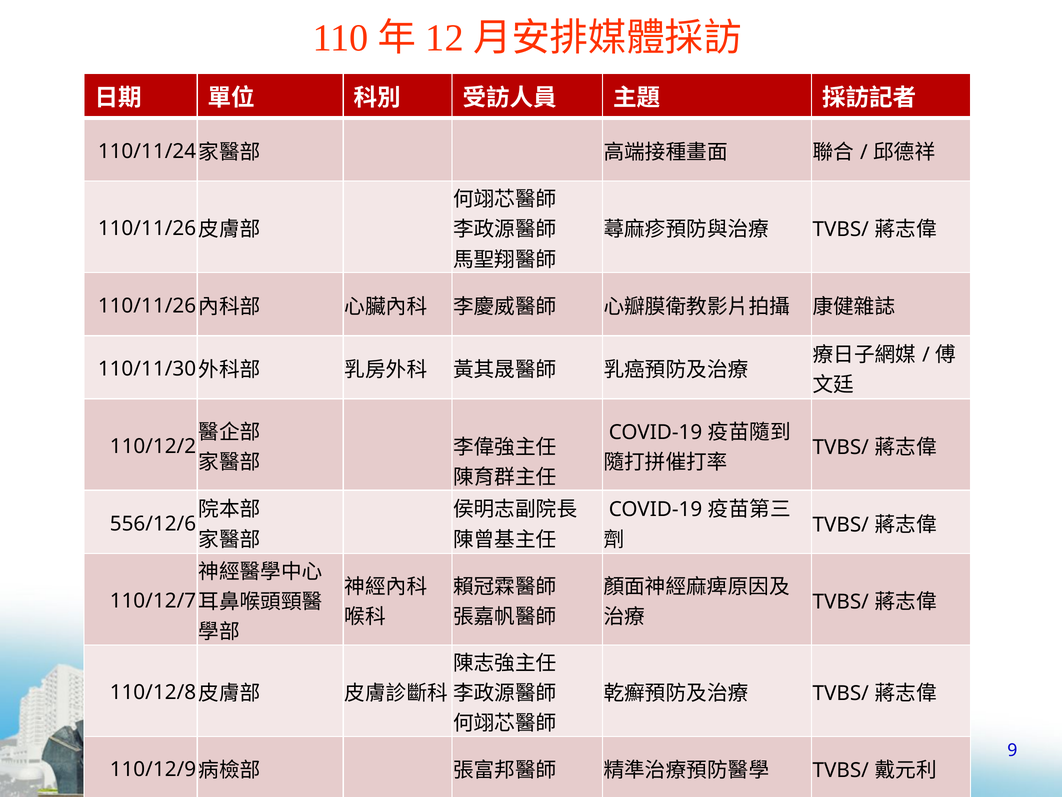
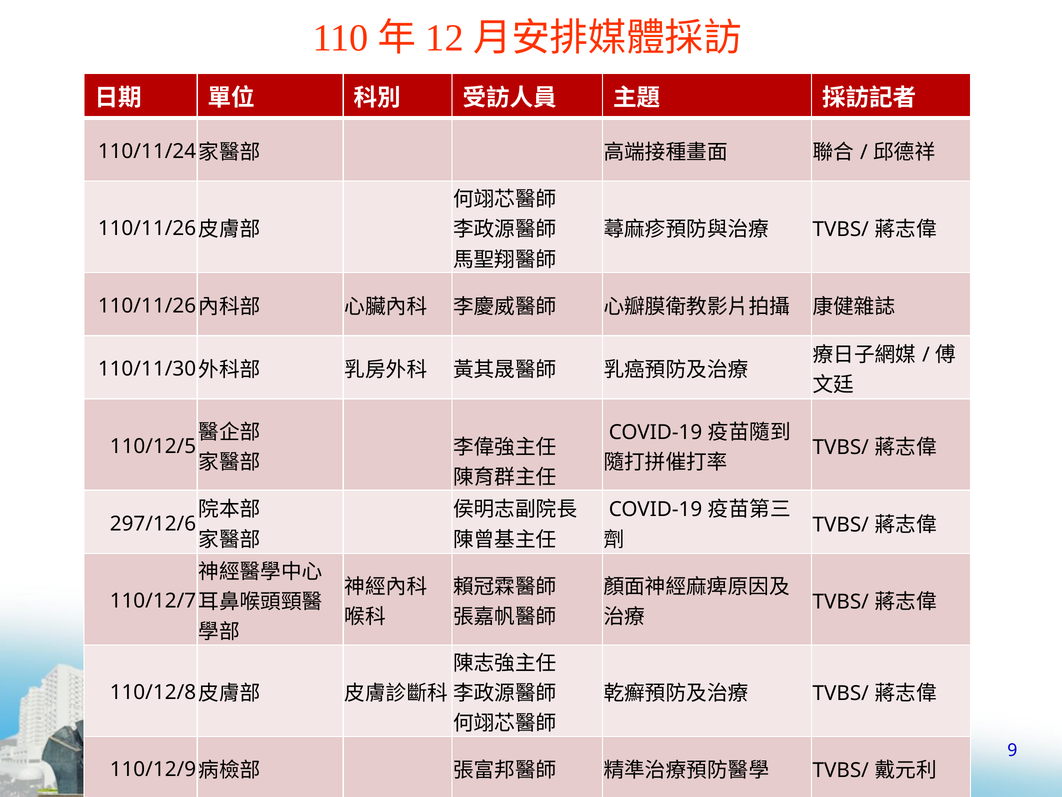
110/12/2: 110/12/2 -> 110/12/5 (153, 446)
556/12/6: 556/12/6 -> 297/12/6 (153, 523)
